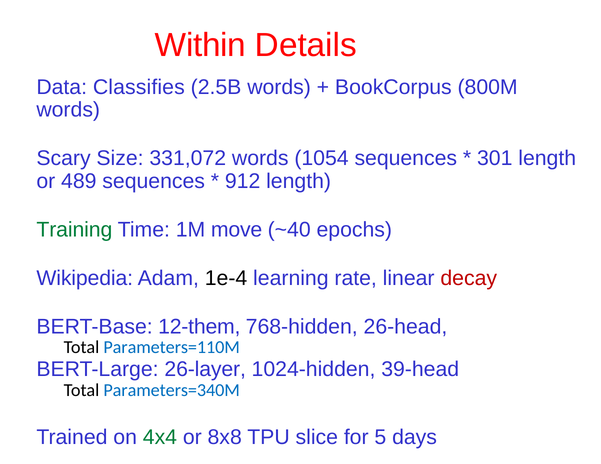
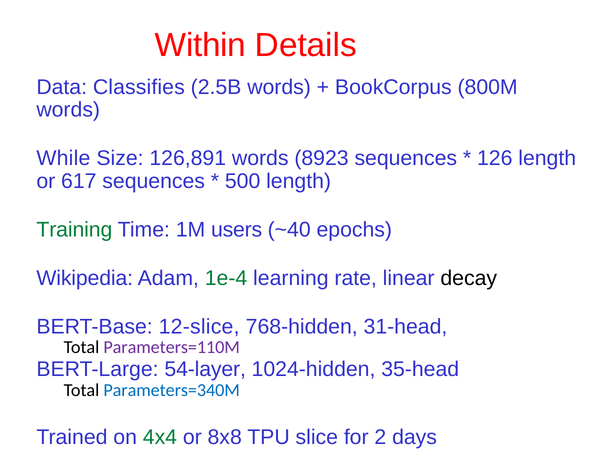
Scary: Scary -> While (63, 159)
331,072: 331,072 -> 126,891 (188, 159)
1054: 1054 -> 8923 (322, 159)
301: 301 -> 126 (495, 159)
489: 489 -> 617 (79, 181)
912: 912 -> 500 (243, 181)
move: move -> users (237, 230)
1e-4 colour: black -> green (226, 278)
decay colour: red -> black (469, 278)
12-them: 12-them -> 12-slice (199, 327)
26-head: 26-head -> 31-head (405, 327)
Parameters=110M colour: blue -> purple (172, 348)
26-layer: 26-layer -> 54-layer (205, 369)
39-head: 39-head -> 35-head (420, 369)
5: 5 -> 2 (380, 438)
